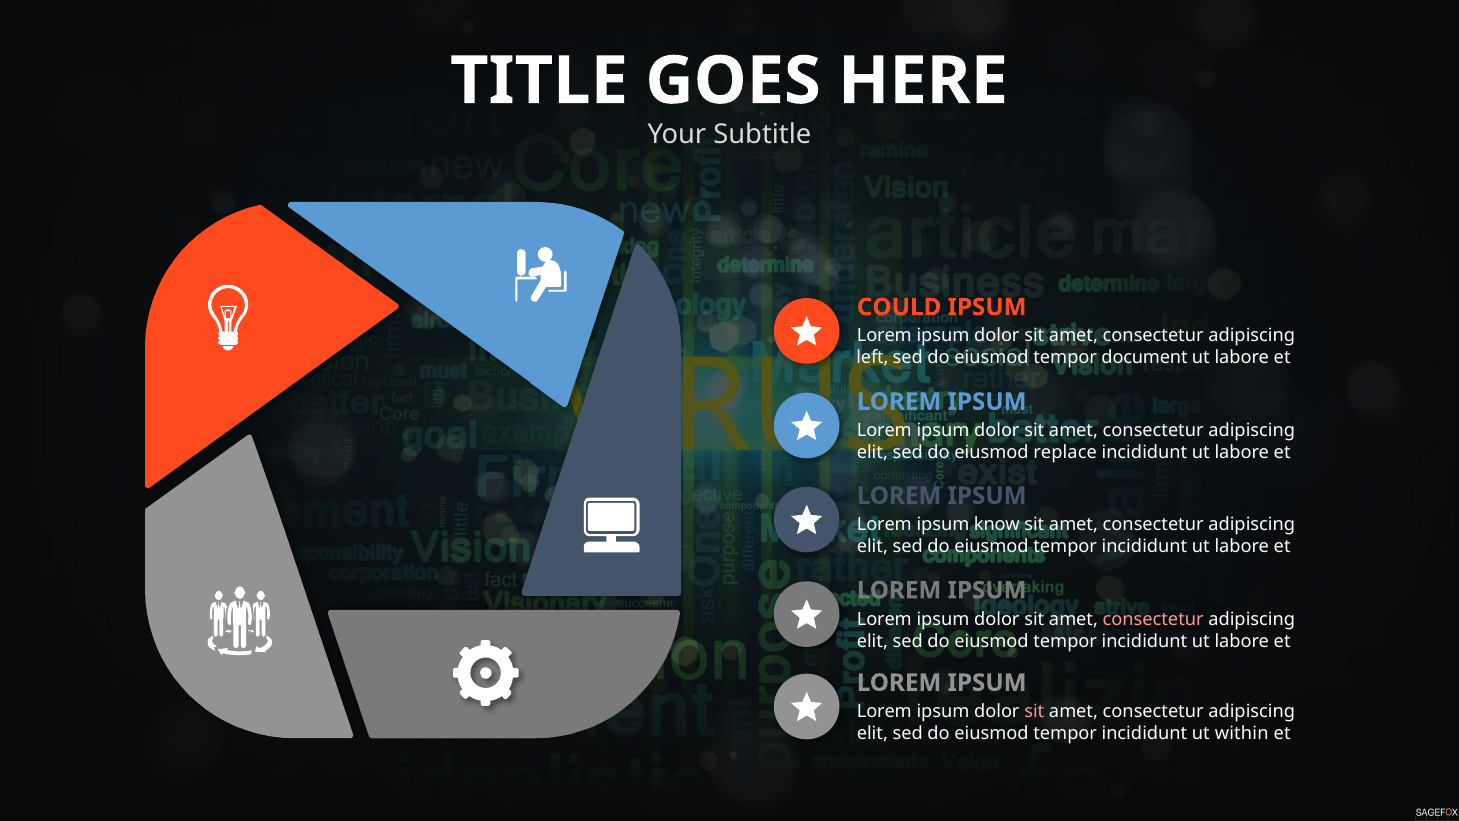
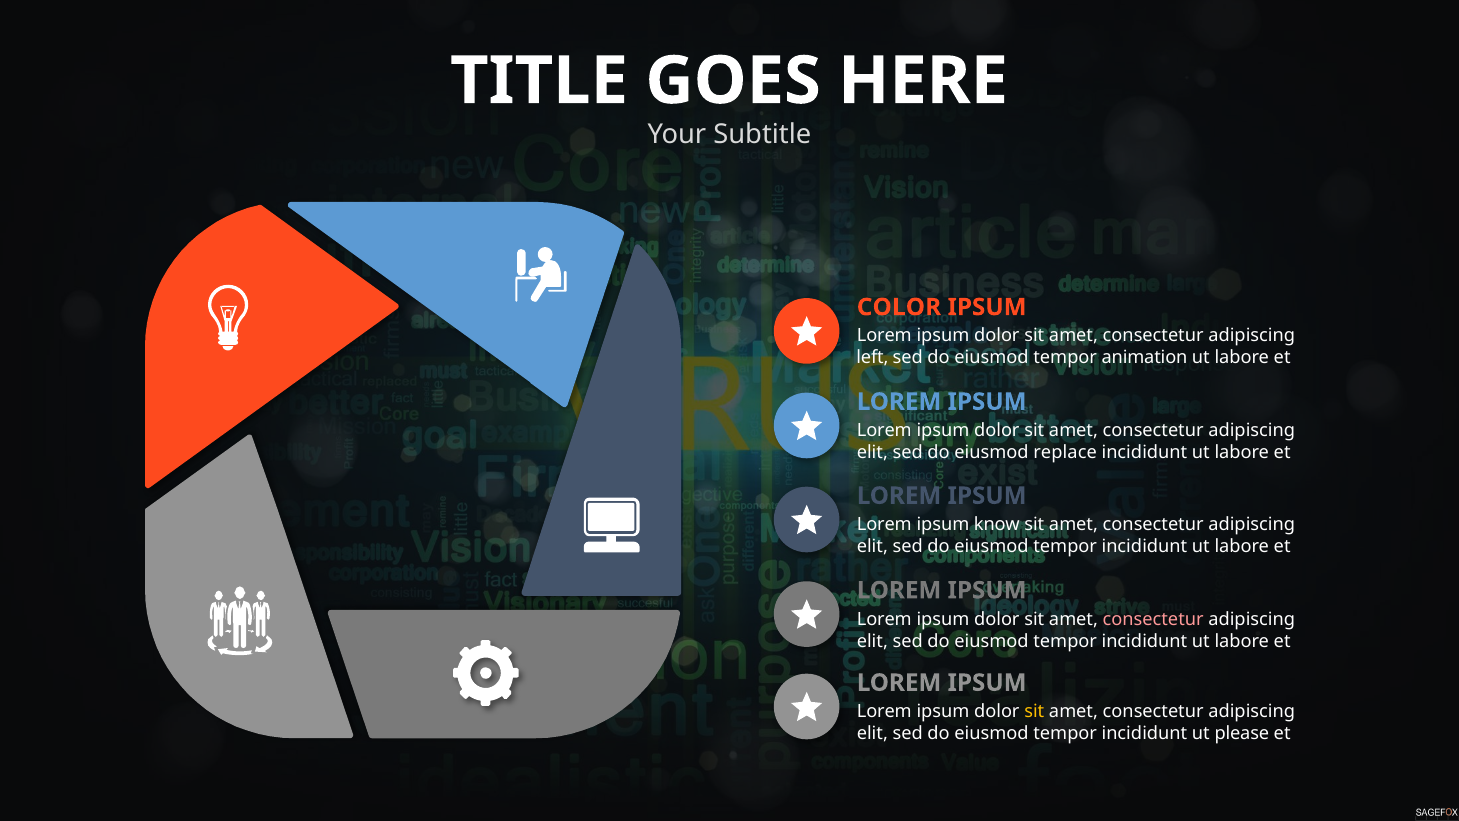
COULD: COULD -> COLOR (899, 307)
document: document -> animation (1145, 358)
sit colour: pink -> yellow (1034, 711)
within: within -> please (1242, 733)
